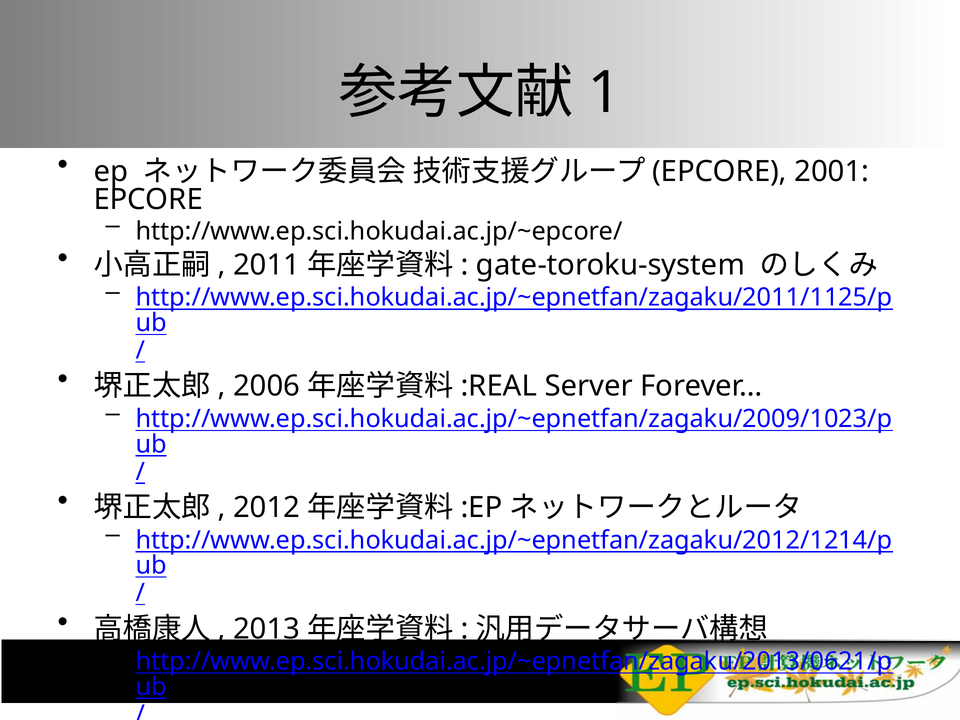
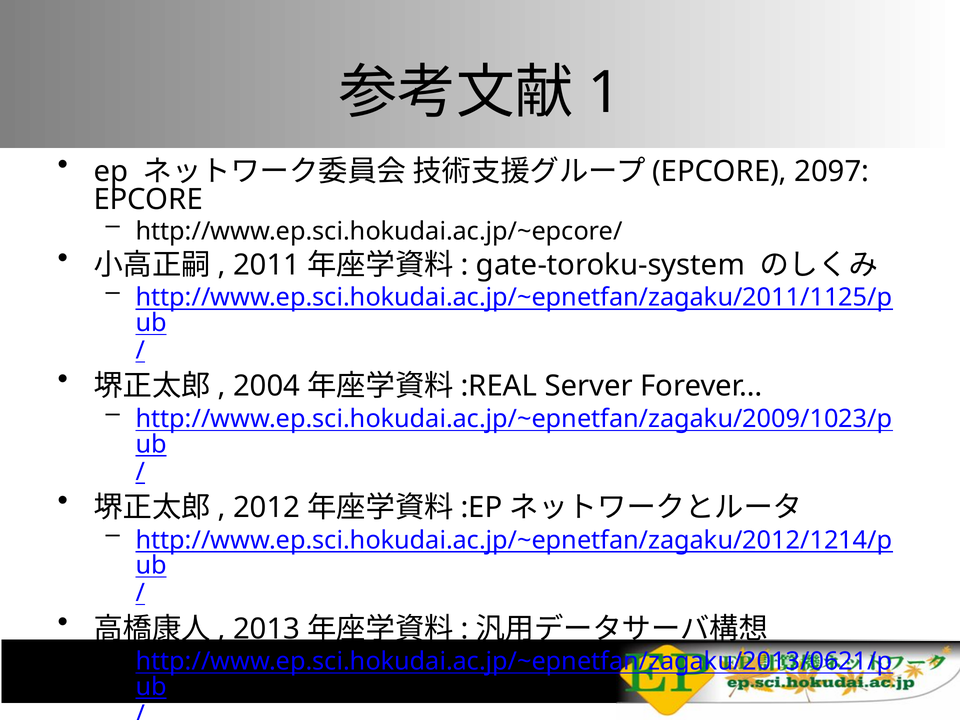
2001: 2001 -> 2097 (832, 172)
2006: 2006 -> 2004 (267, 386)
